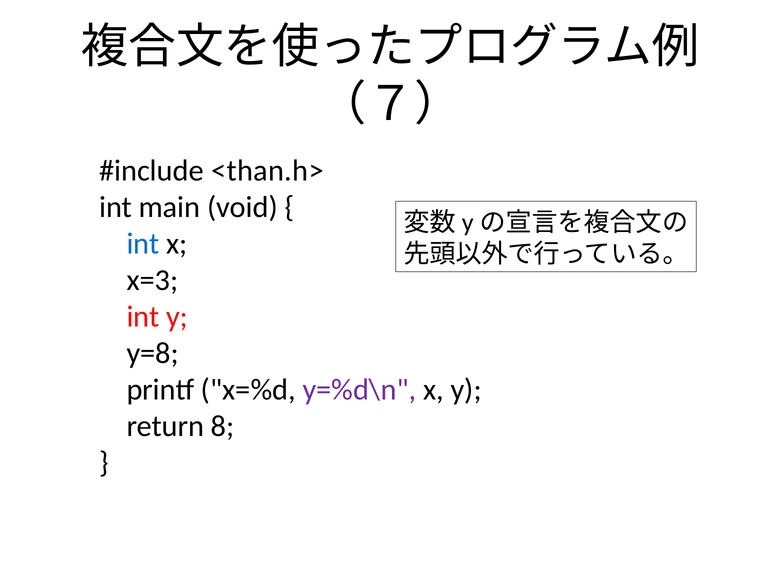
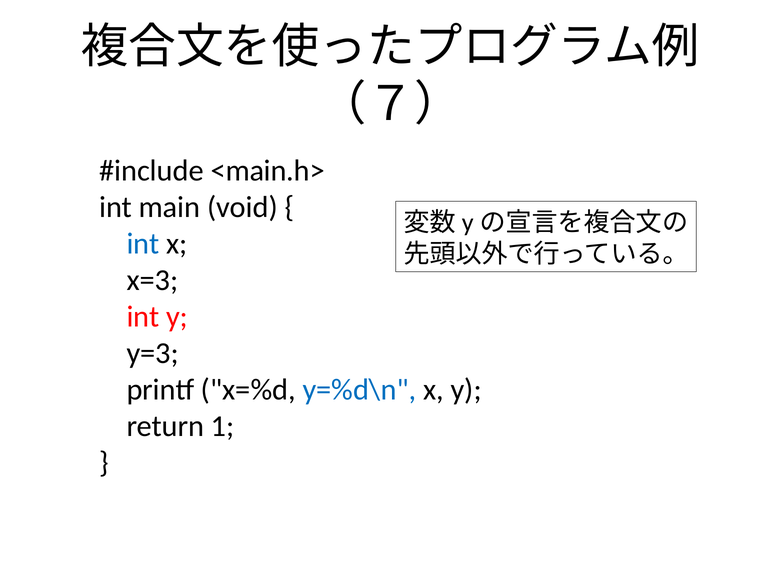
<than.h>: <than.h> -> <main.h> (268, 171)
y=8: y=8 -> y=3 (153, 353)
y=%d\n colour: purple -> blue (359, 389)
8: 8 -> 1 (223, 426)
